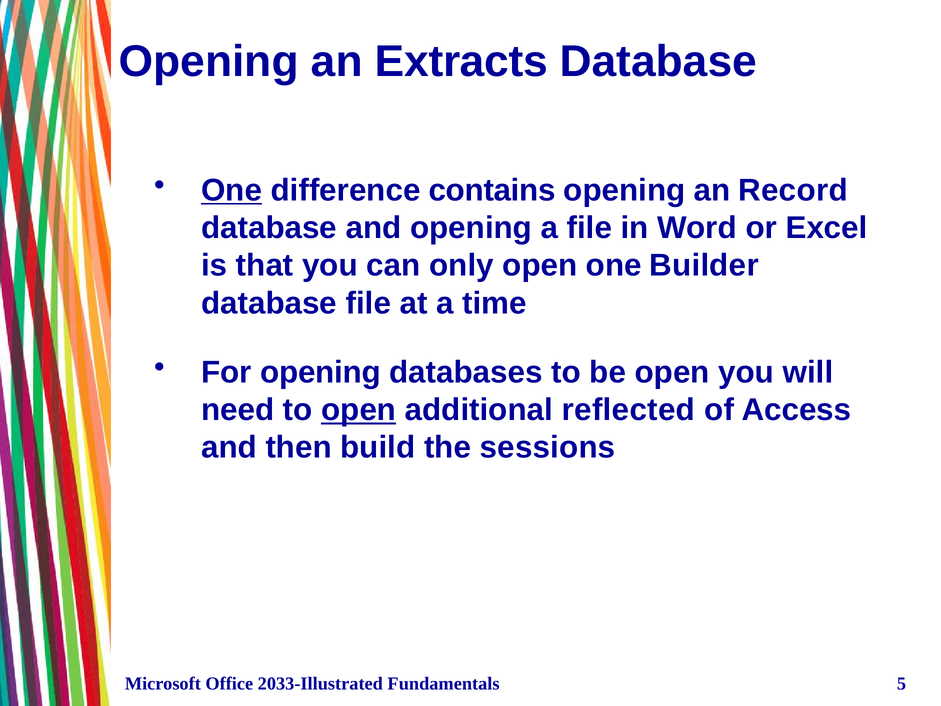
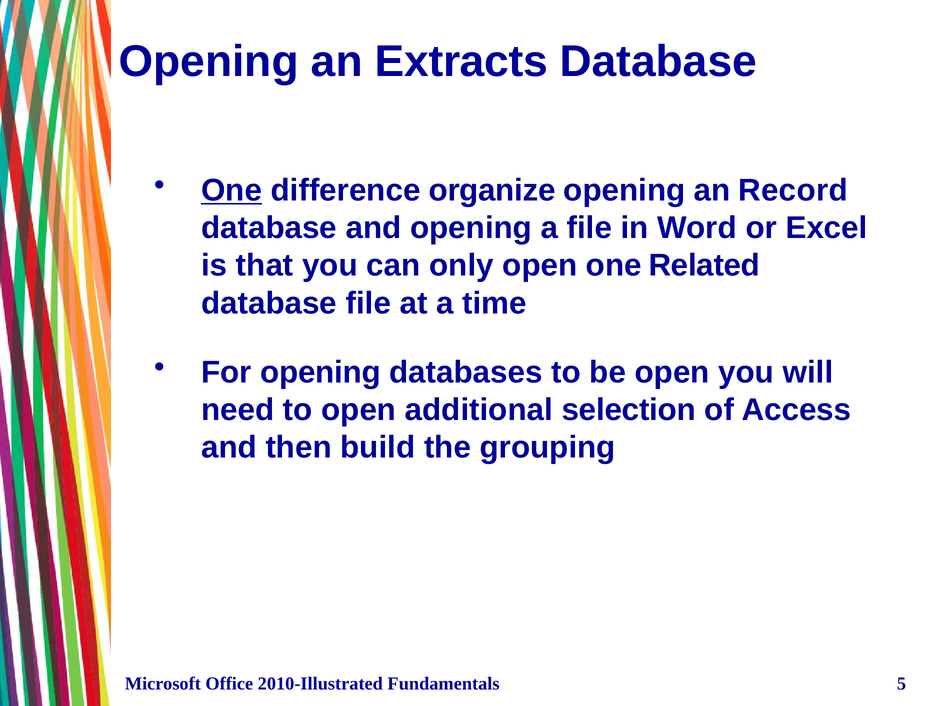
contains: contains -> organize (492, 190)
Builder: Builder -> Related (704, 265)
open underline: present -> none (359, 410)
reflected: reflected -> selection (629, 410)
sessions: sessions -> grouping (548, 447)
2033-Illustrated: 2033-Illustrated -> 2010-Illustrated (320, 684)
